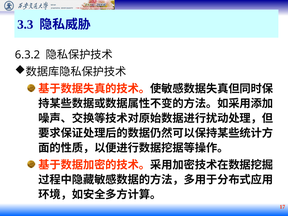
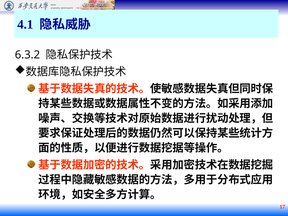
3.3: 3.3 -> 4.1 (25, 25)
